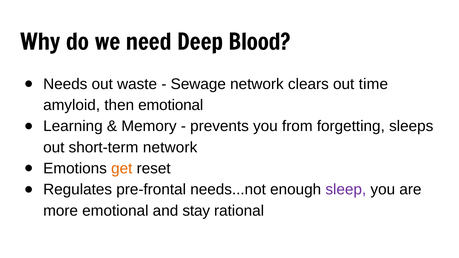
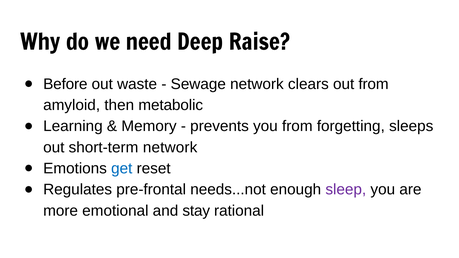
Blood: Blood -> Raise (259, 42)
Needs: Needs -> Before (65, 84)
out time: time -> from (374, 84)
then emotional: emotional -> metabolic (171, 105)
get colour: orange -> blue (122, 169)
